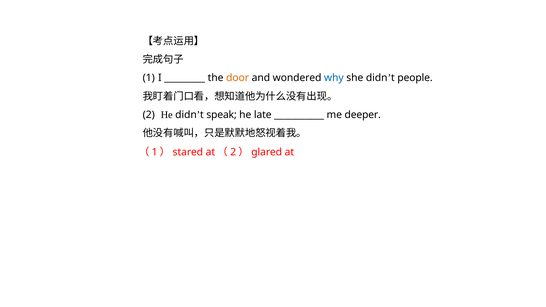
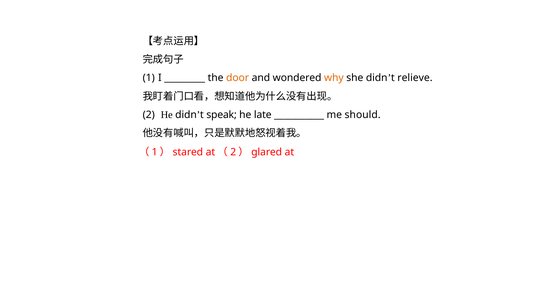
why colour: blue -> orange (334, 78)
people: people -> relieve (415, 78)
deeper: deeper -> should (363, 115)
